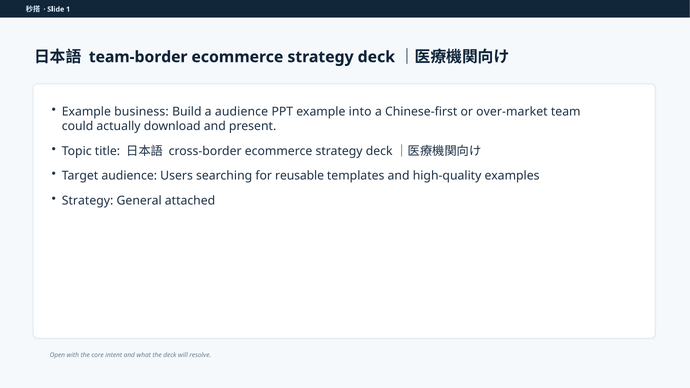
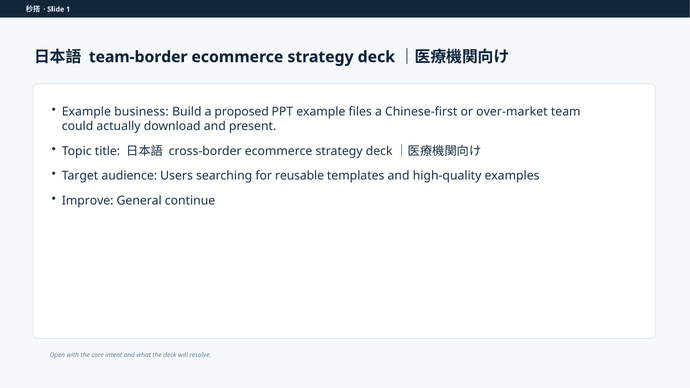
a audience: audience -> proposed (242, 112)
into: into -> files (360, 112)
Strategy: Strategy -> Improve (88, 201)
attached: attached -> continue (190, 201)
